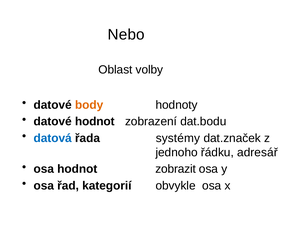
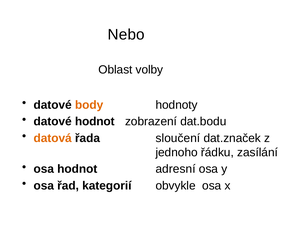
datová colour: blue -> orange (53, 138)
systémy: systémy -> sloučení (178, 138)
adresář: adresář -> zasílání (258, 152)
zobrazit: zobrazit -> adresní (176, 169)
